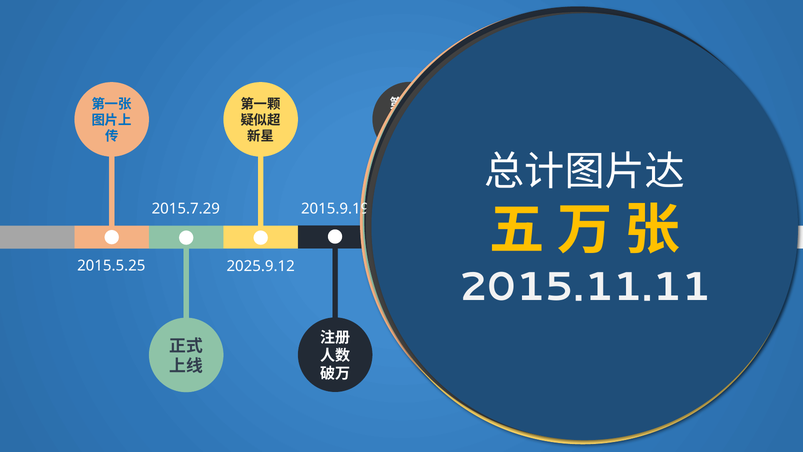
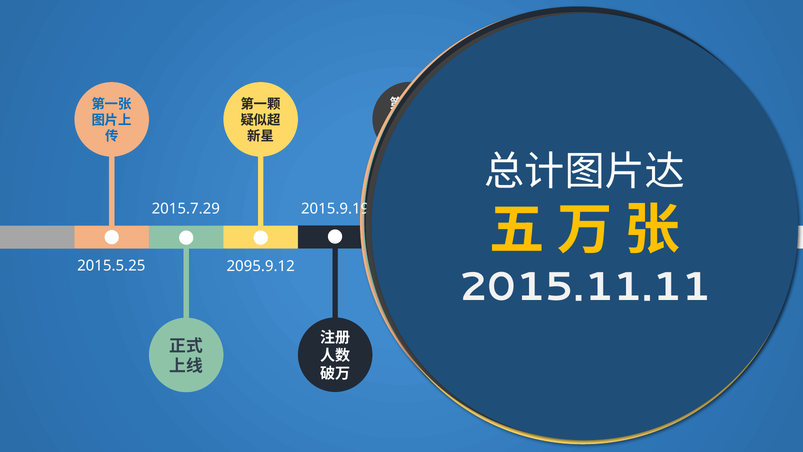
2025.9.12: 2025.9.12 -> 2095.9.12 (261, 266)
